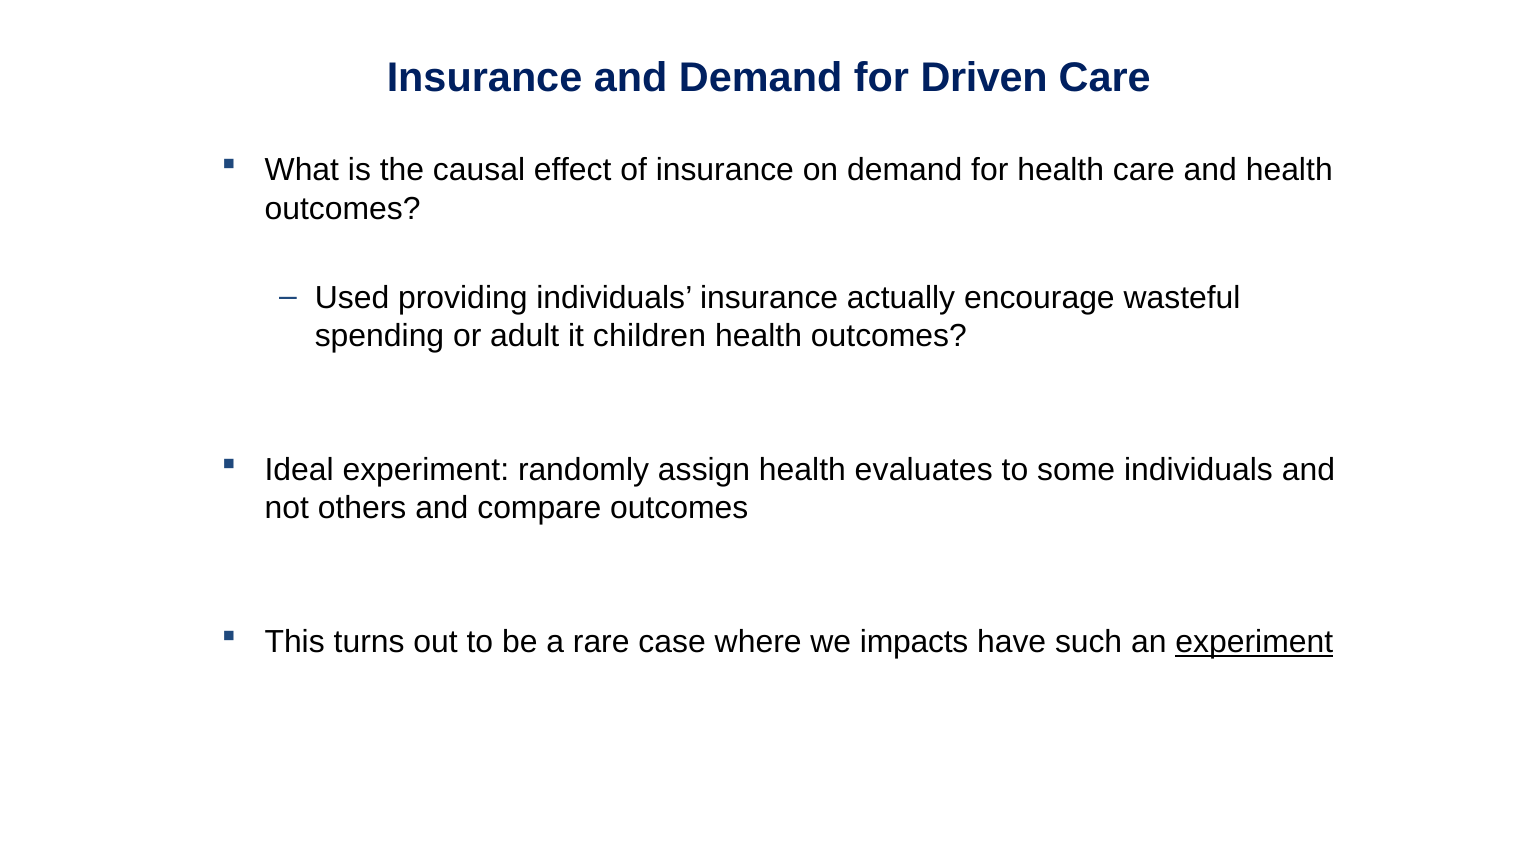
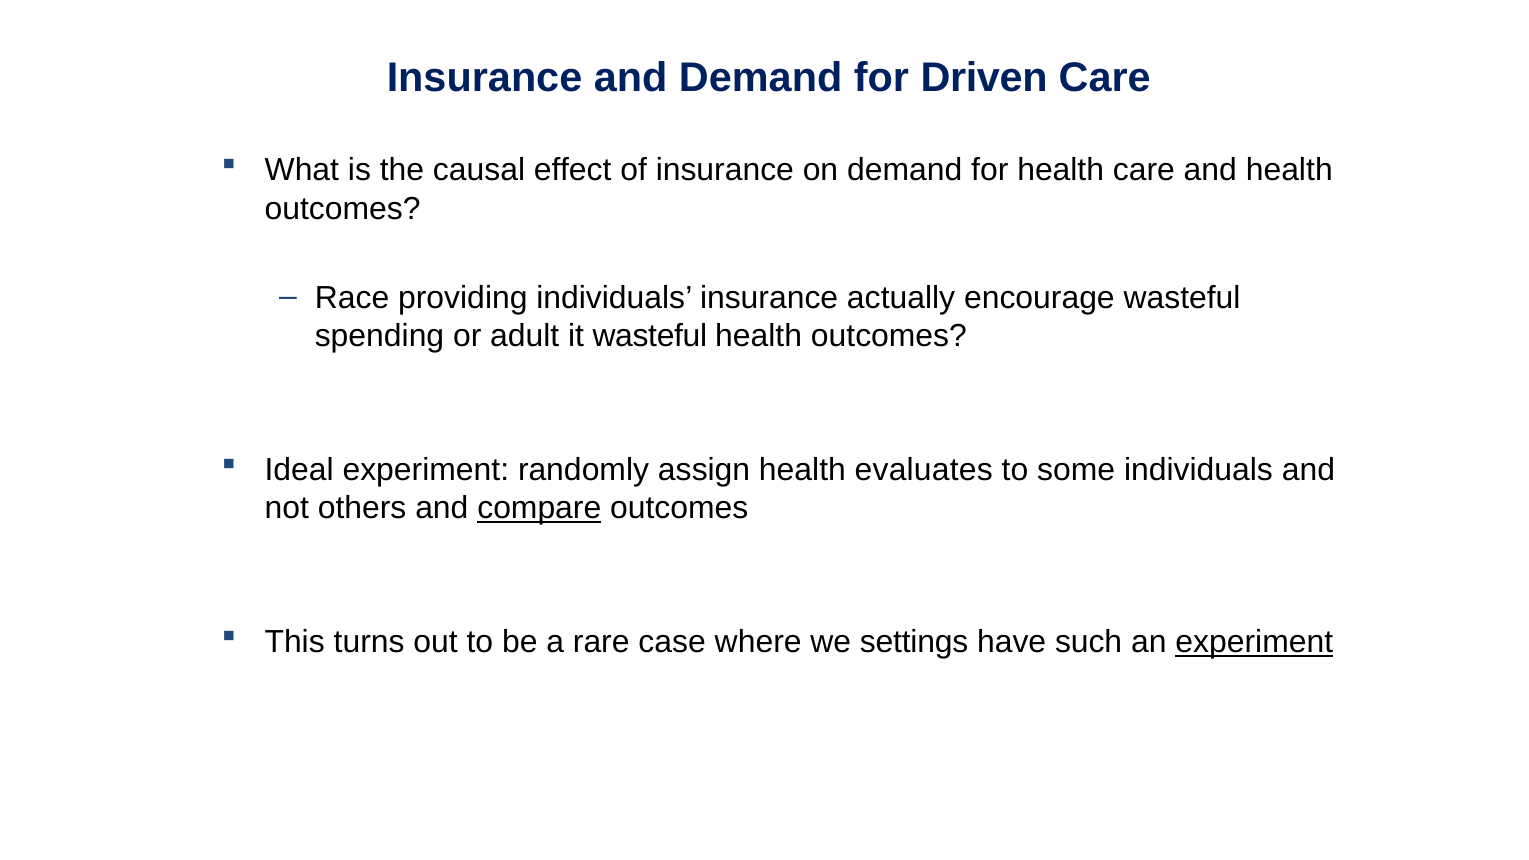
Used: Used -> Race (352, 298)
it children: children -> wasteful (650, 336)
compare underline: none -> present (539, 508)
impacts: impacts -> settings (914, 642)
